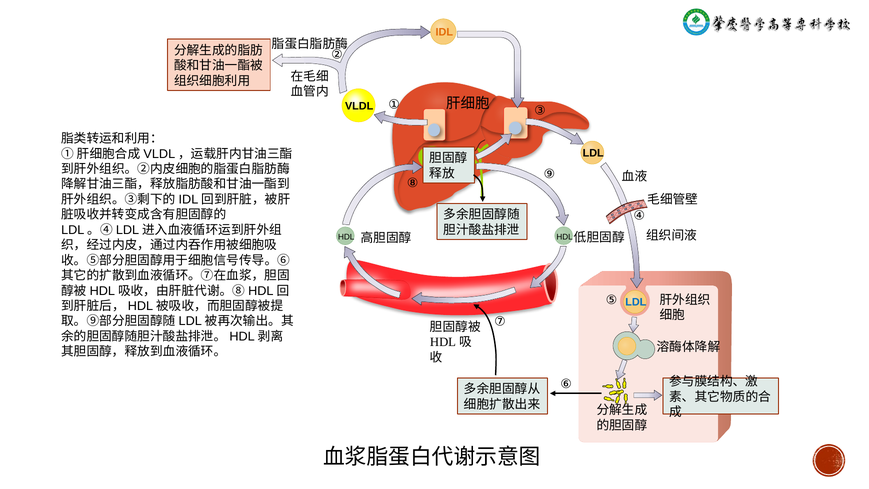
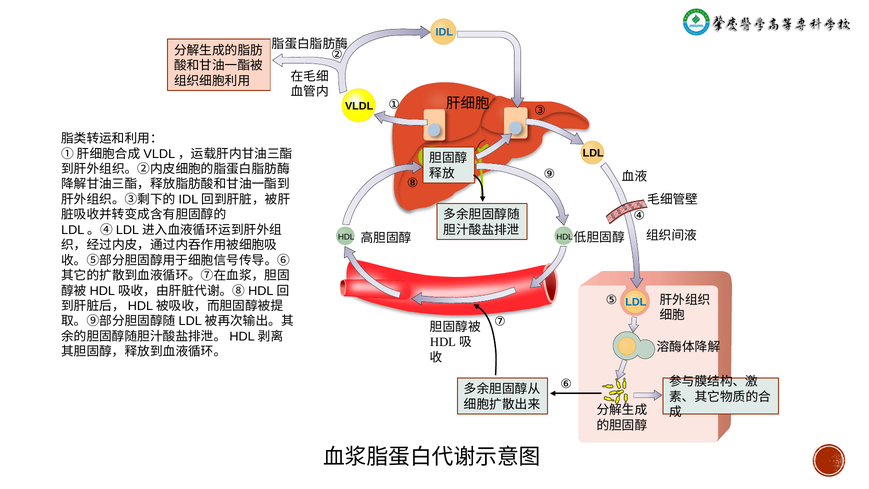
IDL colour: orange -> blue (444, 32)
